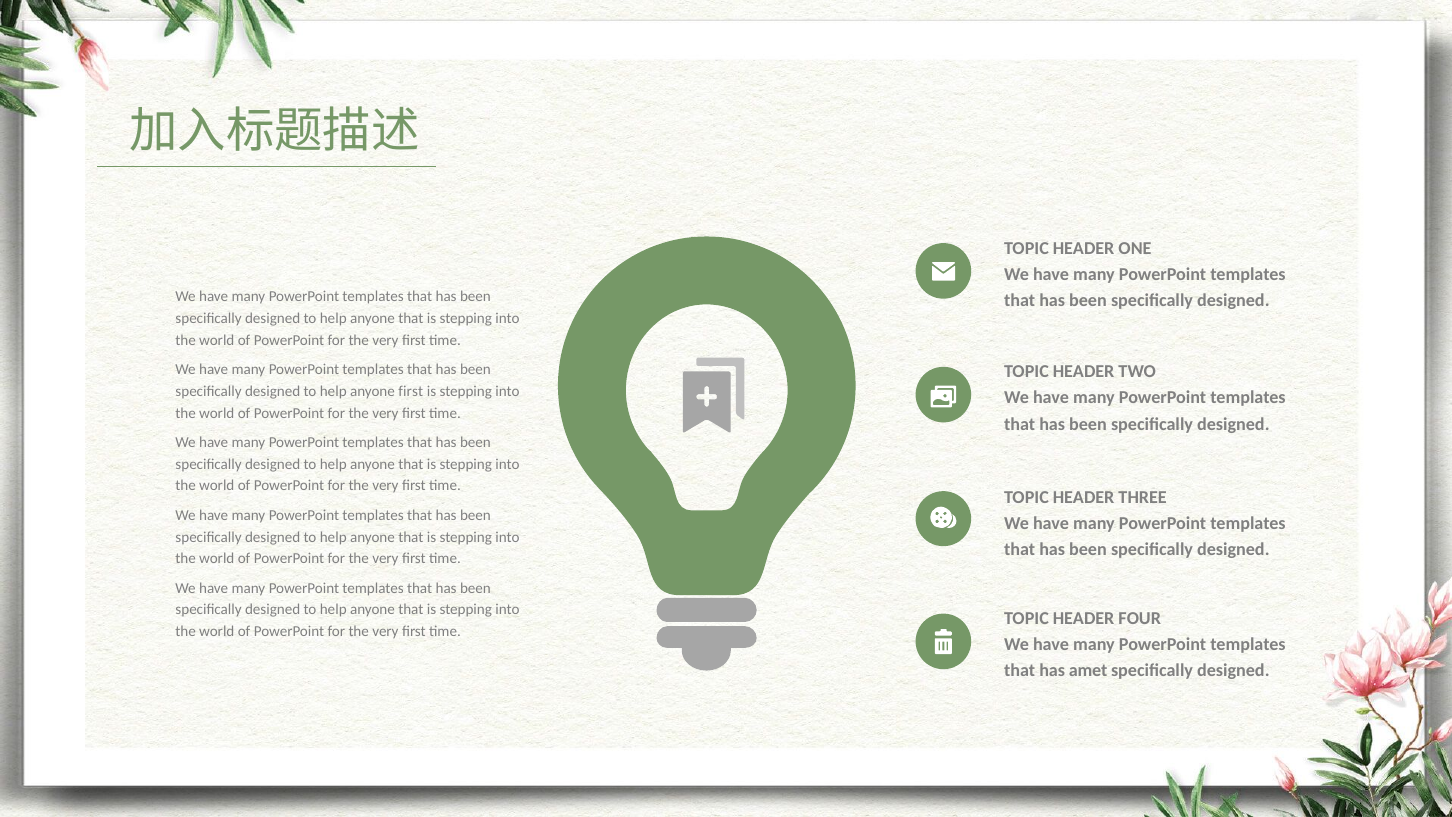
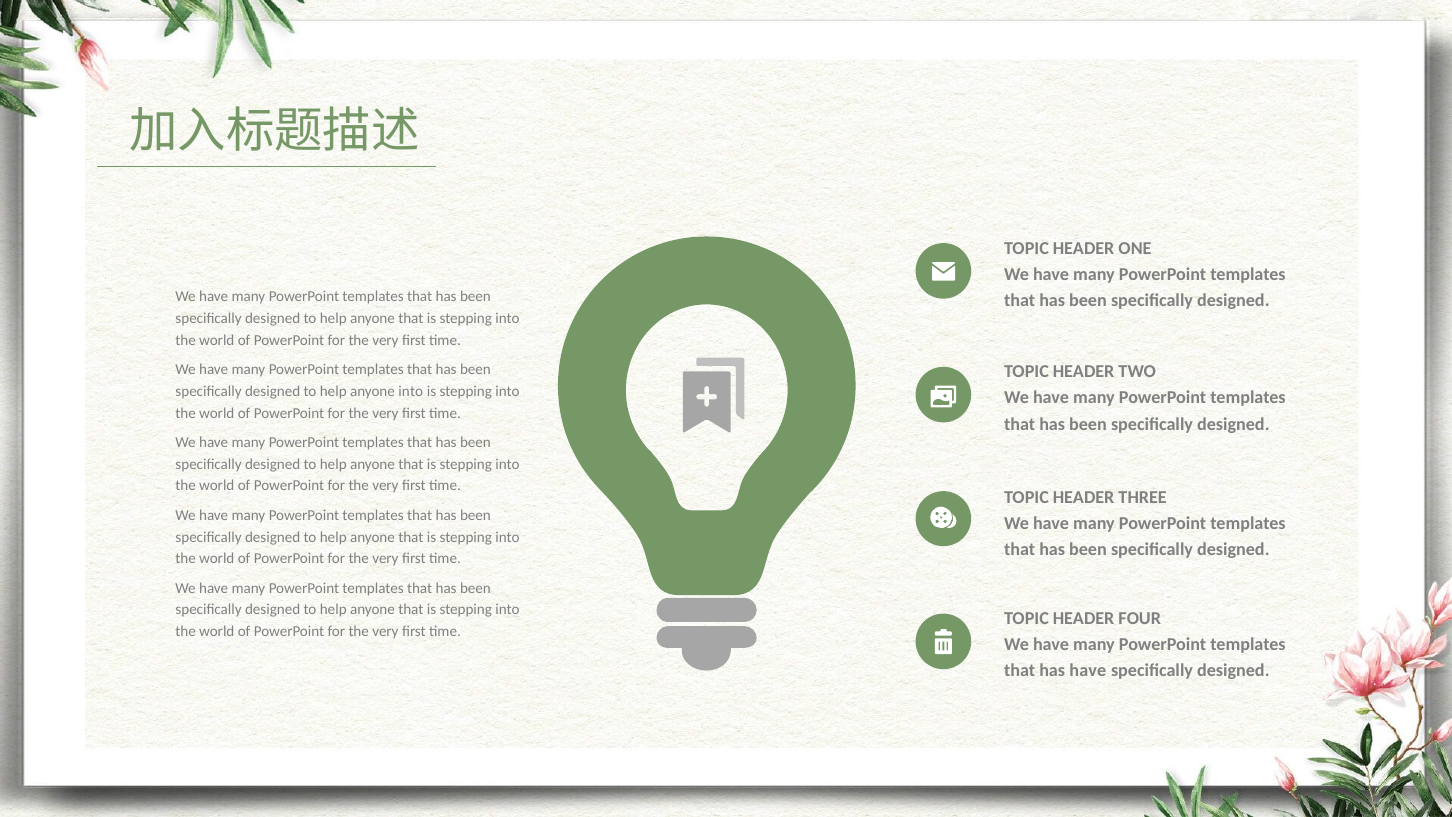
anyone first: first -> into (411, 391)
has amet: amet -> have (1088, 671)
